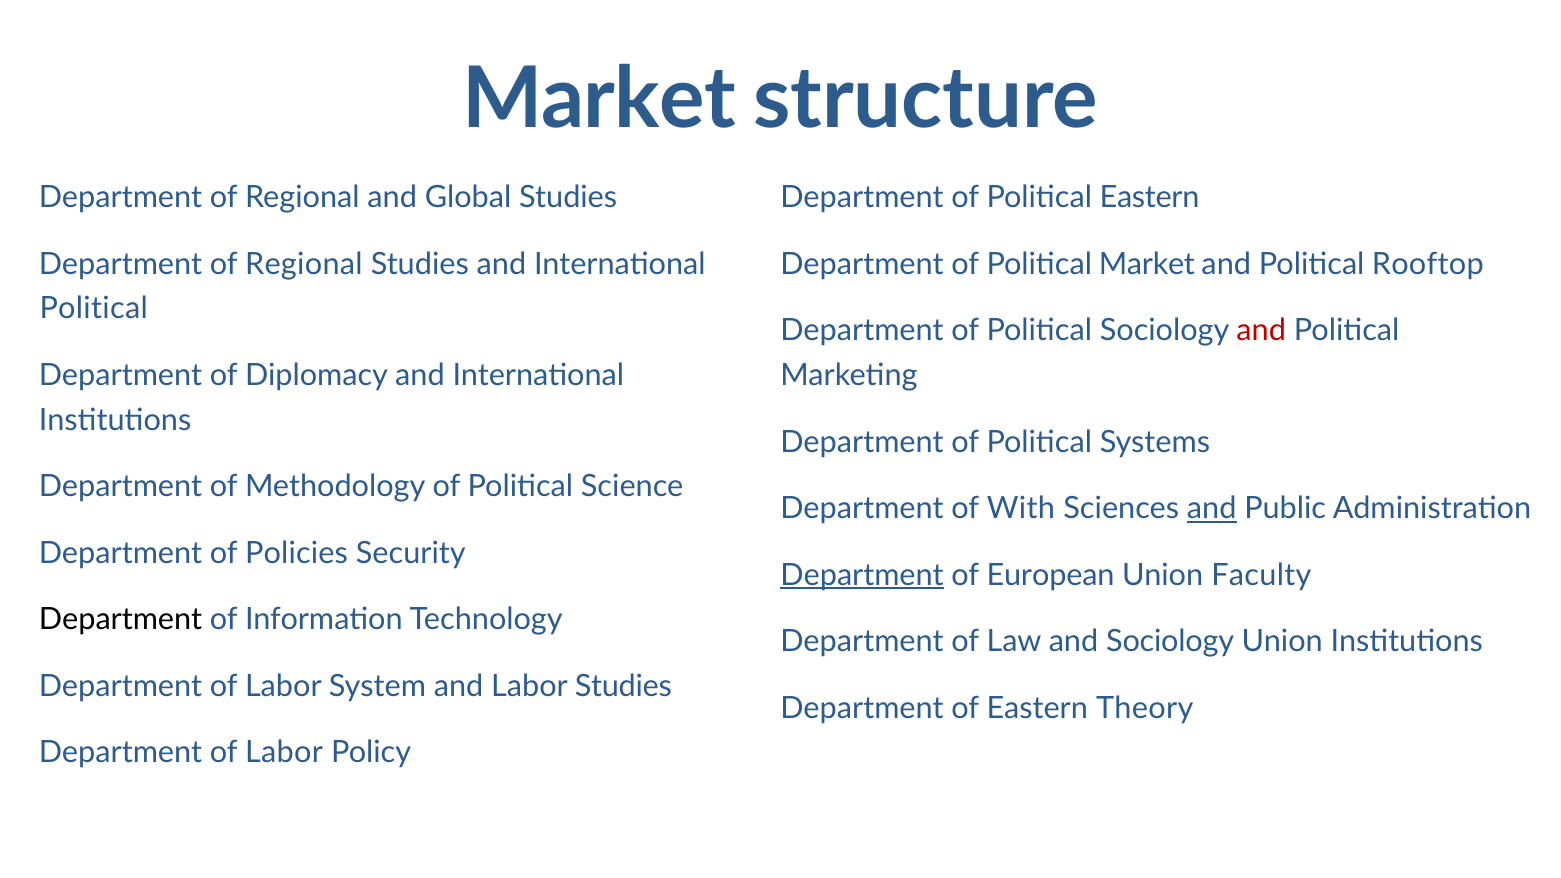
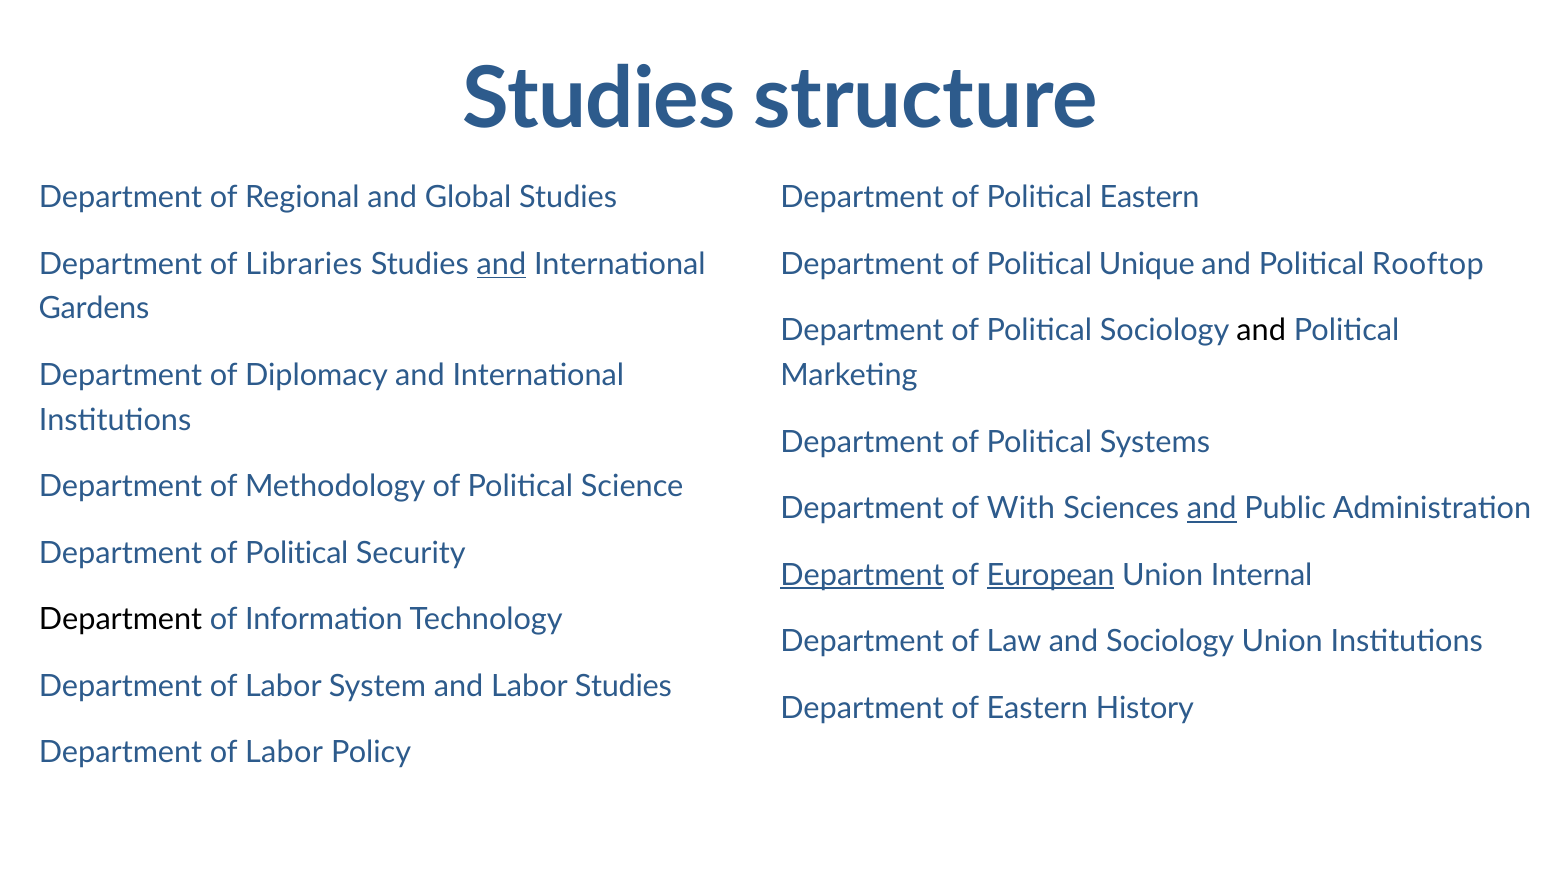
Market: Market -> Studies (599, 100)
Regional: Regional -> Libraries (304, 264)
and underline: none -> present (501, 264)
Political Market: Market -> Unique (1147, 264)
Political: Political -> Gardens (94, 309)
and colour: red -> black (1261, 331)
Policies: Policies -> Political (297, 553)
European underline: none -> present (1051, 575)
Faculty: Faculty -> Internal (1262, 575)
Theory: Theory -> History (1145, 708)
